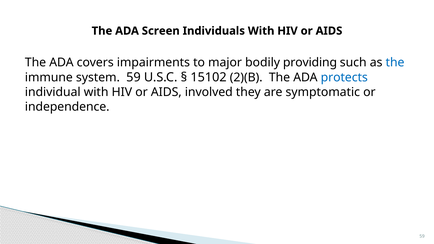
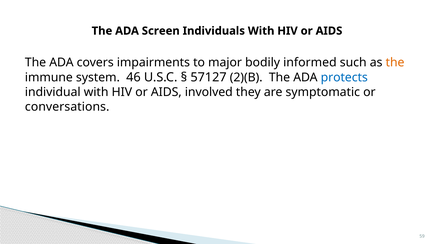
providing: providing -> informed (310, 63)
the colour: blue -> orange (395, 63)
system 59: 59 -> 46 (133, 77)
15102: 15102 -> 57127 (209, 77)
independence: independence -> conversations (67, 107)
